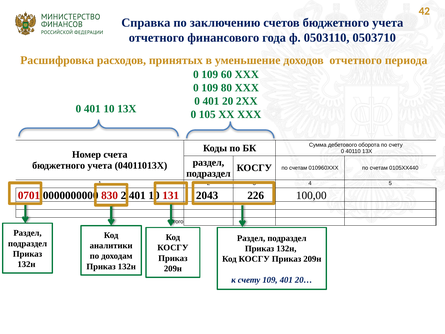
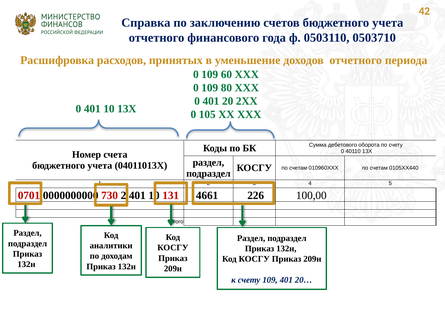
830: 830 -> 730 (110, 195)
2043: 2043 -> 4661 (207, 195)
